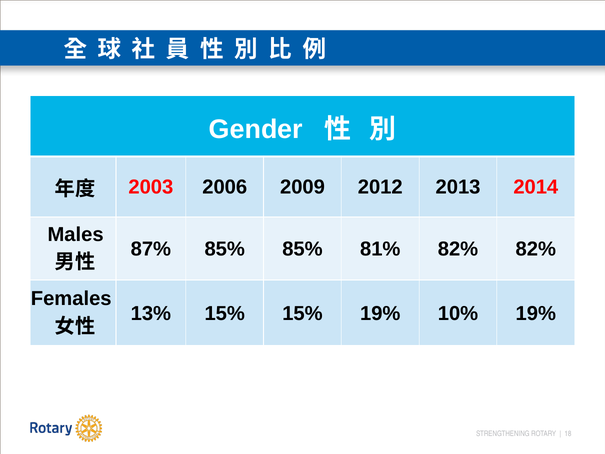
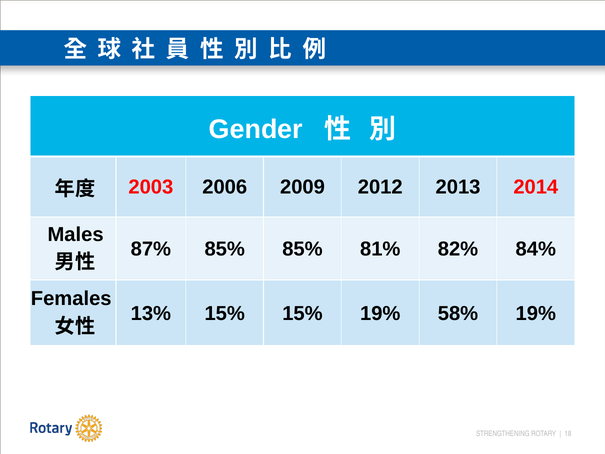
82% 82%: 82% -> 84% (536, 249)
10%: 10% -> 58% (458, 313)
